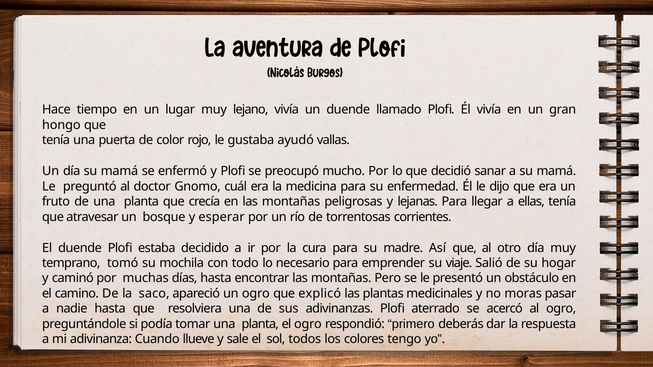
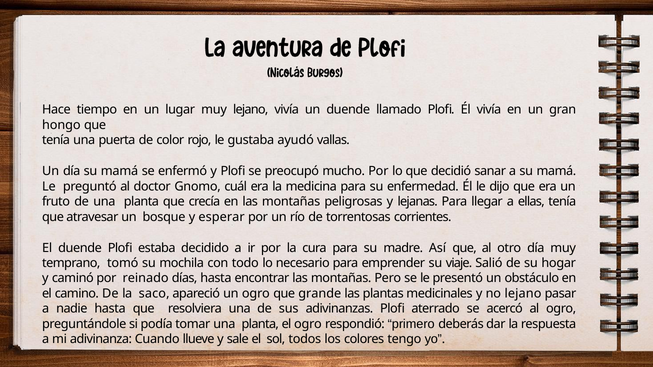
muchas: muchas -> reinado (146, 279)
explicó: explicó -> grande (320, 294)
no moras: moras -> lejano (523, 294)
